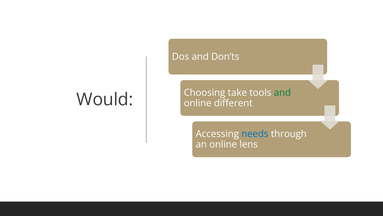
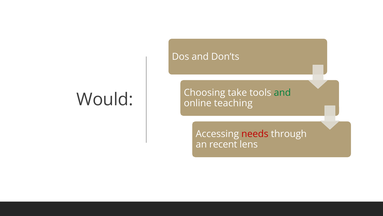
different: different -> teaching (233, 103)
needs colour: blue -> red (255, 134)
an online: online -> recent (223, 144)
